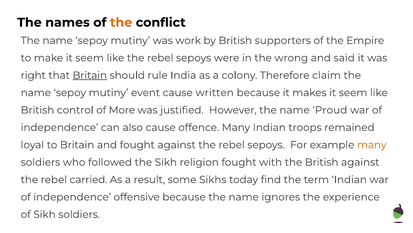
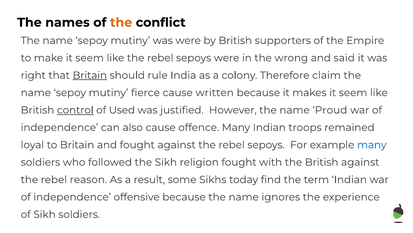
was work: work -> were (188, 40)
event: event -> fierce (145, 92)
control underline: none -> present (75, 110)
More: More -> Used (122, 110)
many colour: orange -> blue (372, 144)
carried: carried -> reason (88, 179)
